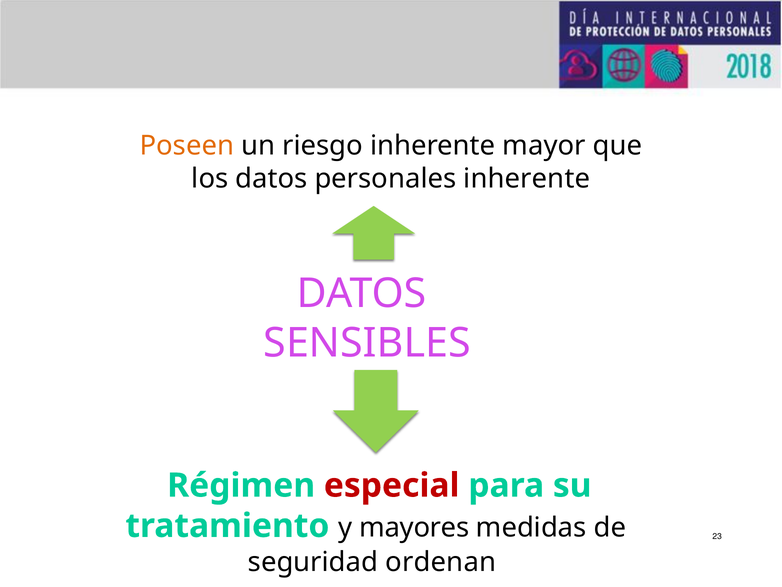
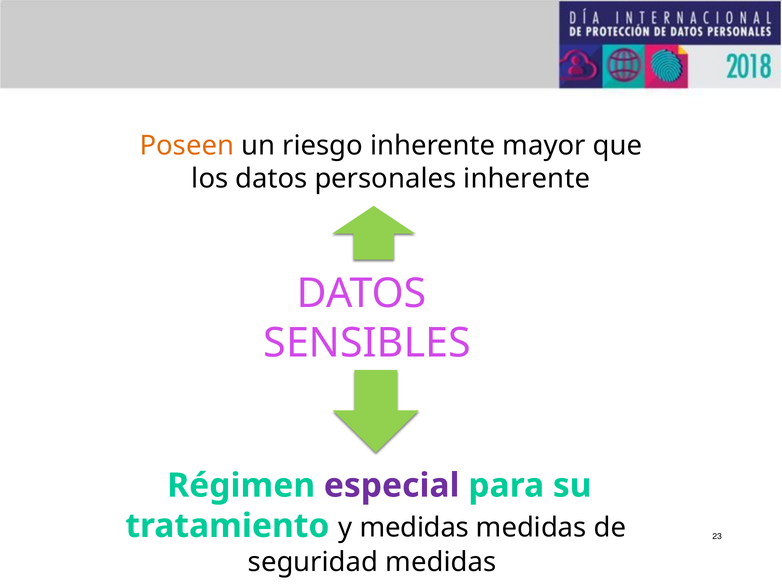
especial colour: red -> purple (392, 485)
y mayores: mayores -> medidas (414, 527)
seguridad ordenan: ordenan -> medidas (441, 562)
